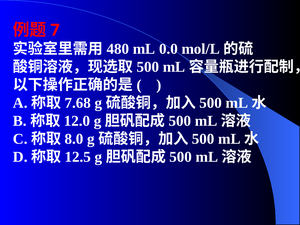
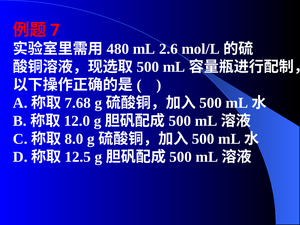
0.0: 0.0 -> 2.6 (168, 49)
